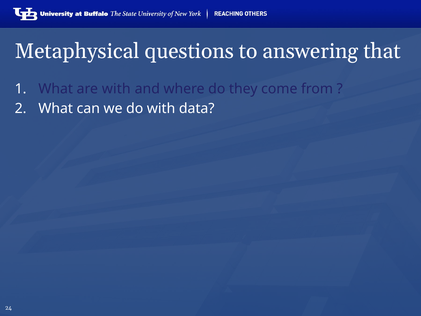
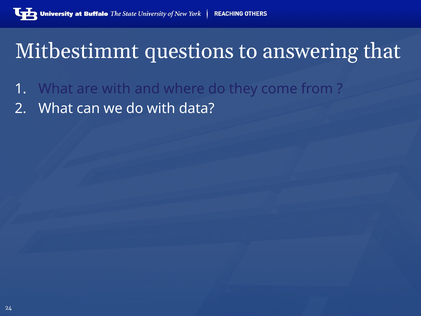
Metaphysical: Metaphysical -> Mitbestimmt (77, 51)
